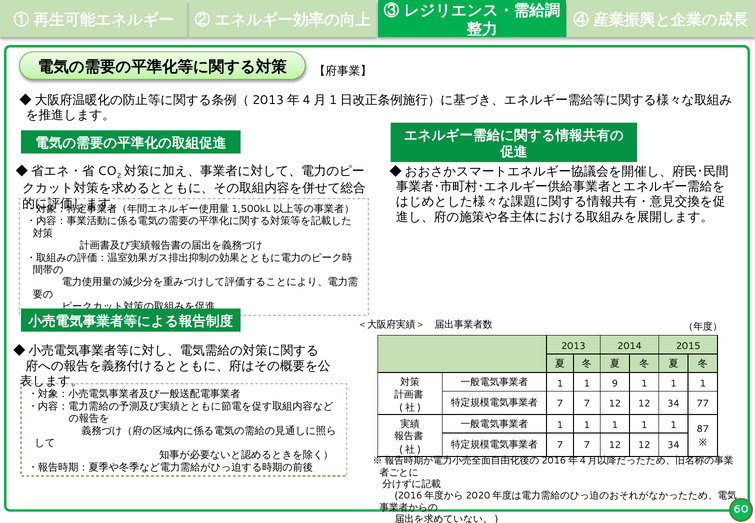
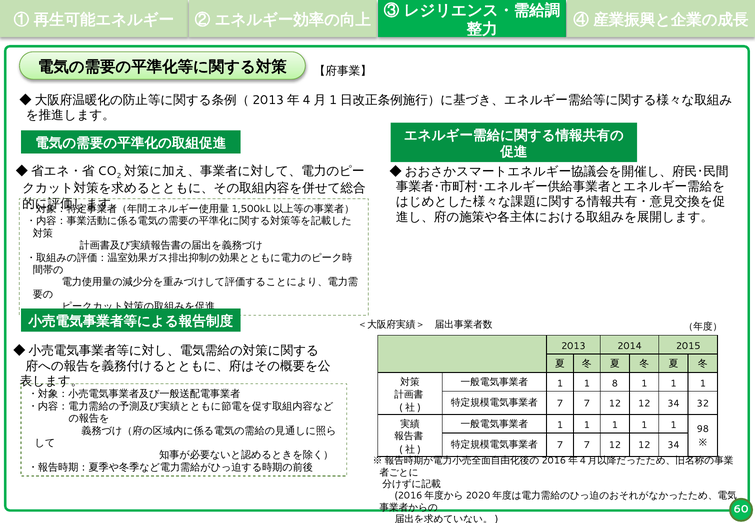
9: 9 -> 8 (615, 383)
77: 77 -> 32 (703, 403)
87: 87 -> 98 (703, 429)
